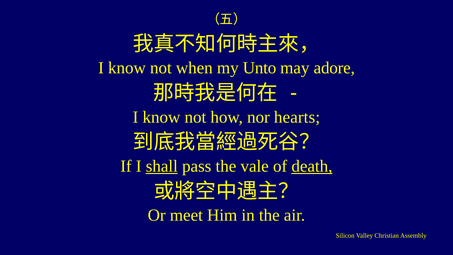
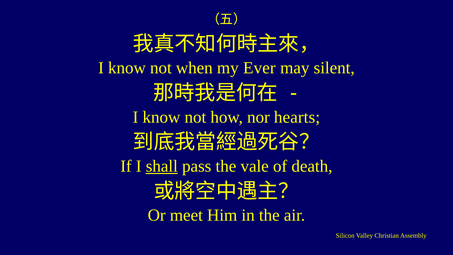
Unto: Unto -> Ever (259, 68)
adore: adore -> silent (334, 68)
death underline: present -> none (312, 166)
